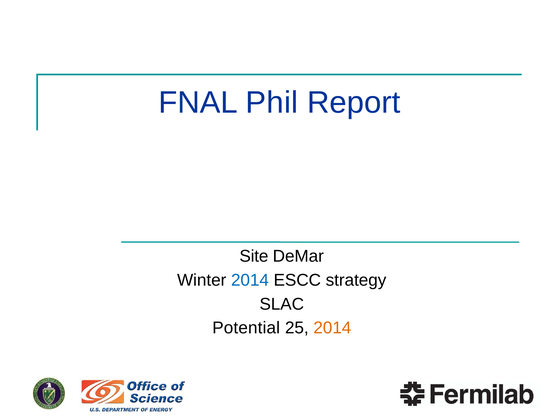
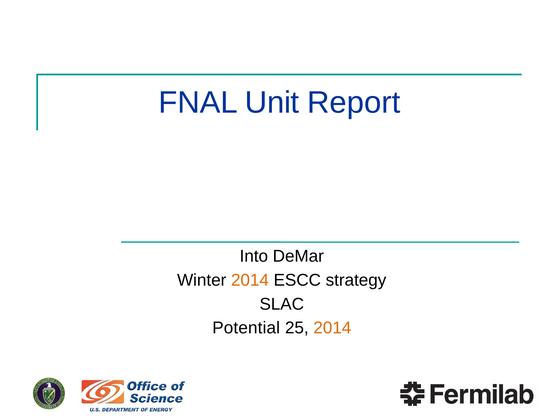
Phil: Phil -> Unit (272, 103)
Site: Site -> Into (254, 256)
2014 colour: blue -> orange (250, 280)
